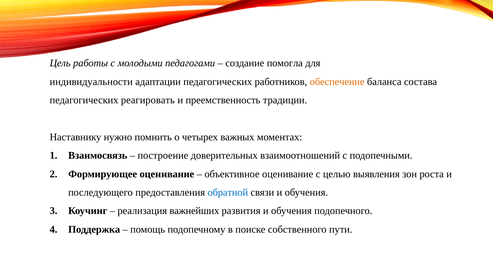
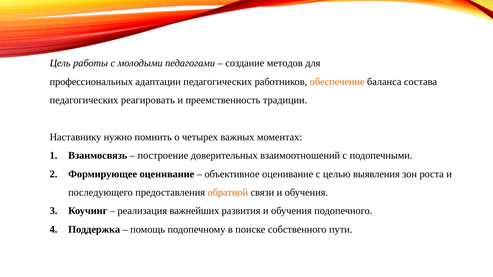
помогла: помогла -> методов (285, 63)
индивидуальности: индивидуальности -> профессиональных (91, 82)
обратной colour: blue -> orange (228, 193)
